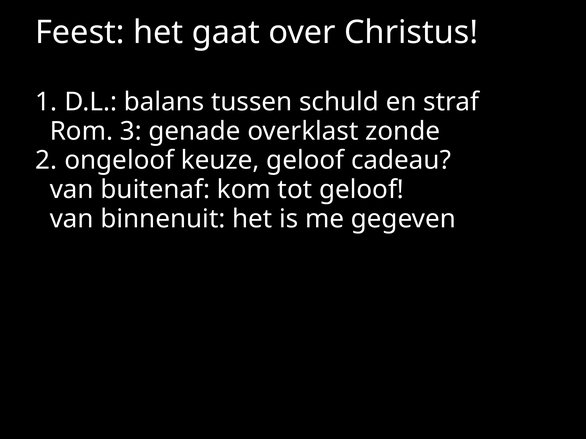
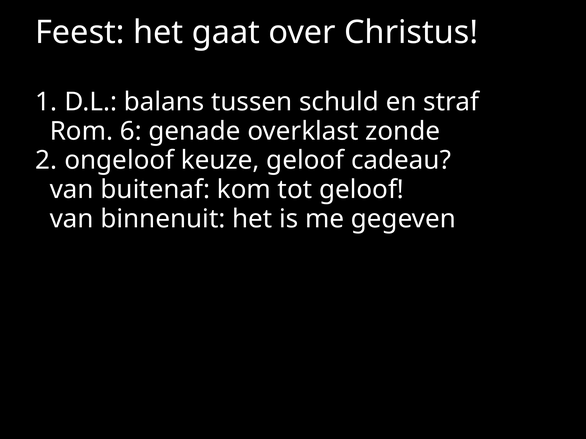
3: 3 -> 6 (131, 131)
